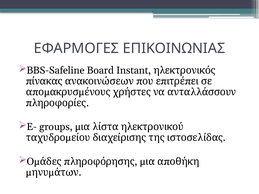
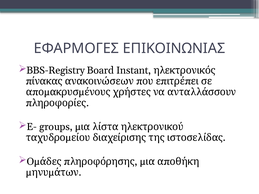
BBS-Safeline: BBS-Safeline -> BBS-Registry (56, 70)
